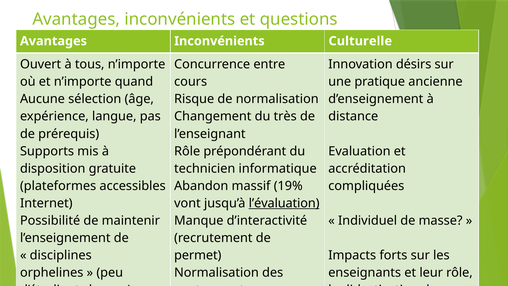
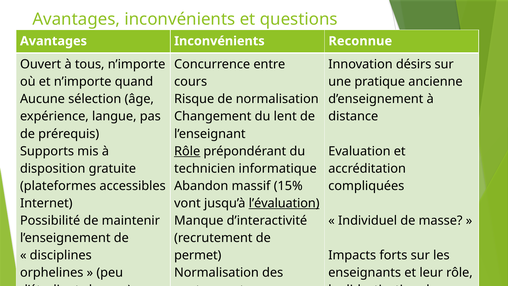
Culturelle: Culturelle -> Reconnue (360, 41)
très: très -> lent (285, 116)
Rôle underline: none -> present (187, 151)
19%: 19% -> 15% (288, 186)
